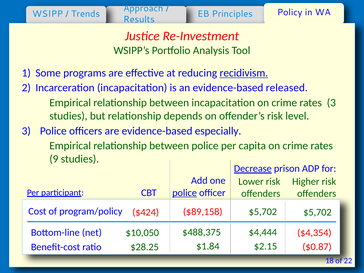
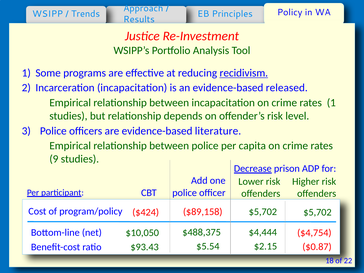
rates 3: 3 -> 1 (331, 103)
especially: especially -> literature (218, 131)
police underline: present -> none (185, 193)
$4,354: $4,354 -> $4,754 (314, 233)
$1.84: $1.84 -> $5.54 (208, 246)
$28.25: $28.25 -> $93.43 (145, 247)
